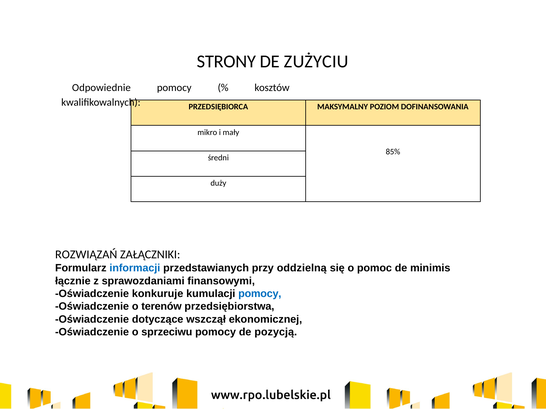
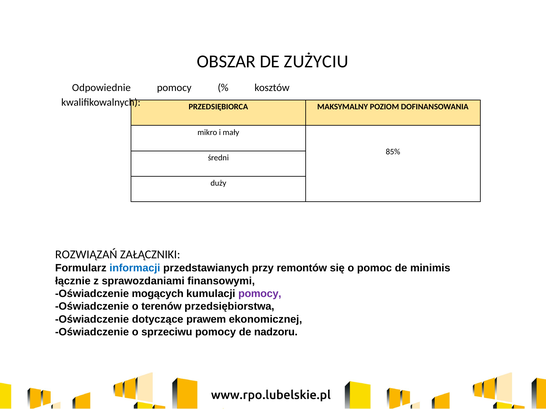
STRONY: STRONY -> OBSZAR (226, 61)
oddzielną: oddzielną -> remontów (302, 268)
konkuruje: konkuruje -> mogących (158, 293)
pomocy colour: blue -> purple (260, 293)
wszczął: wszczął -> prawem (206, 319)
pozycją: pozycją -> nadzoru (276, 332)
